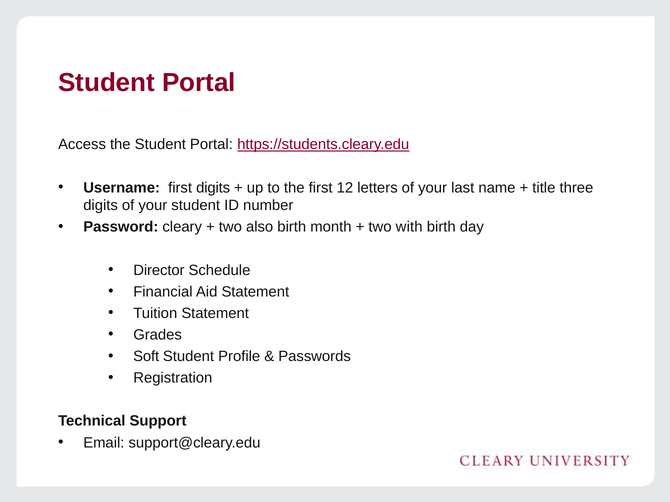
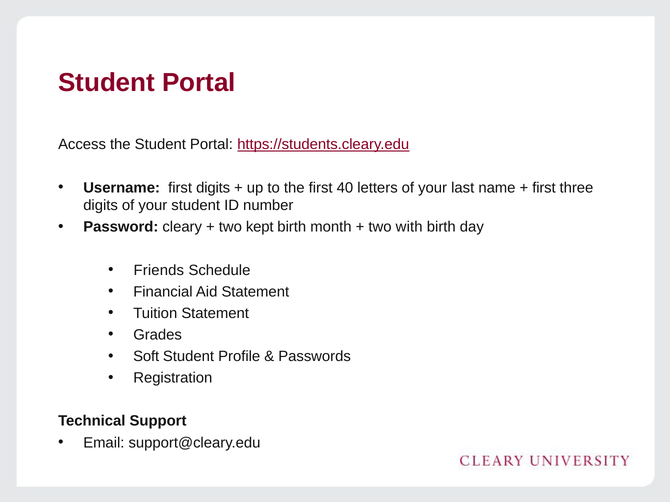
12: 12 -> 40 (345, 188)
title: title -> first (544, 188)
also: also -> kept (260, 227)
Director: Director -> Friends (159, 270)
